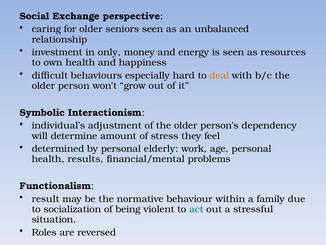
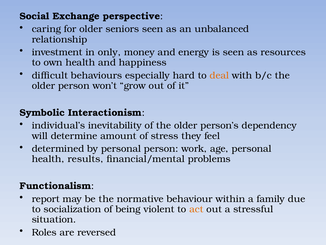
adjustment: adjustment -> inevitability (115, 125)
personal elderly: elderly -> person (161, 148)
result: result -> report (46, 199)
act colour: blue -> orange (196, 209)
